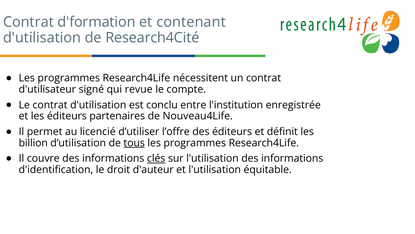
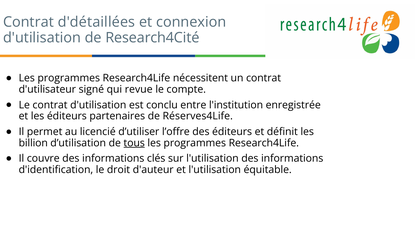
d'formation: d'formation -> d'détaillées (96, 22)
contenant: contenant -> connexion (191, 22)
Nouveau4Life: Nouveau4Life -> Réserves4Life (198, 116)
clés underline: present -> none (156, 158)
